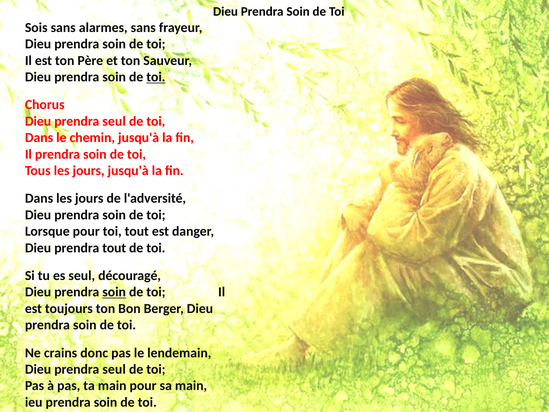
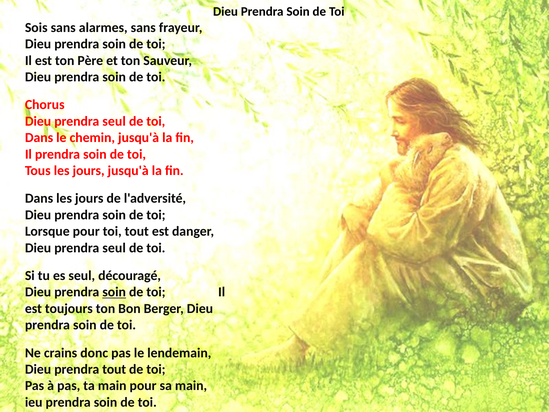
toi underline: present -> none (156, 77)
tout: tout -> seul (114, 248)
seul: seul -> tout (114, 369)
